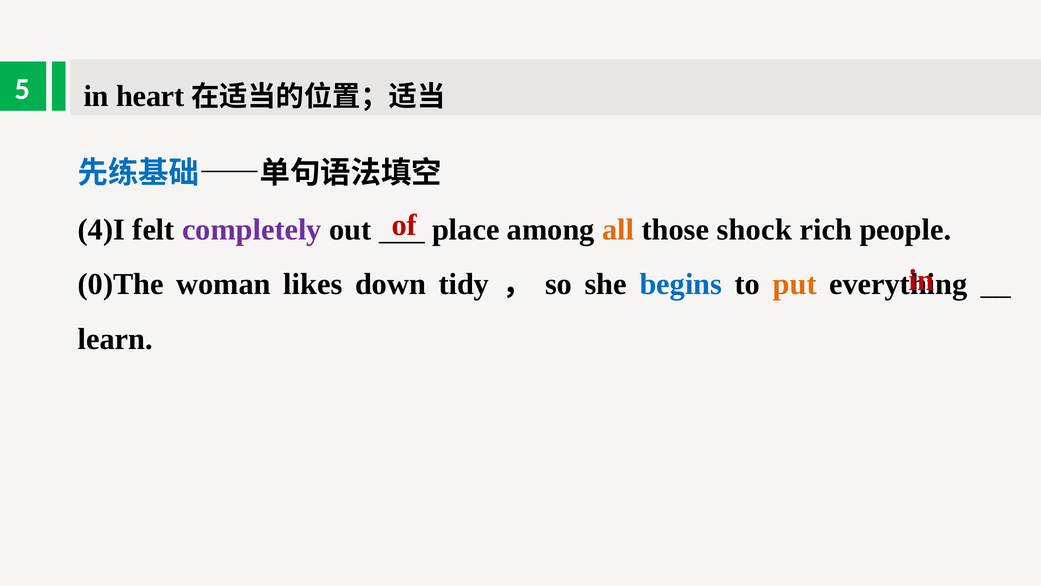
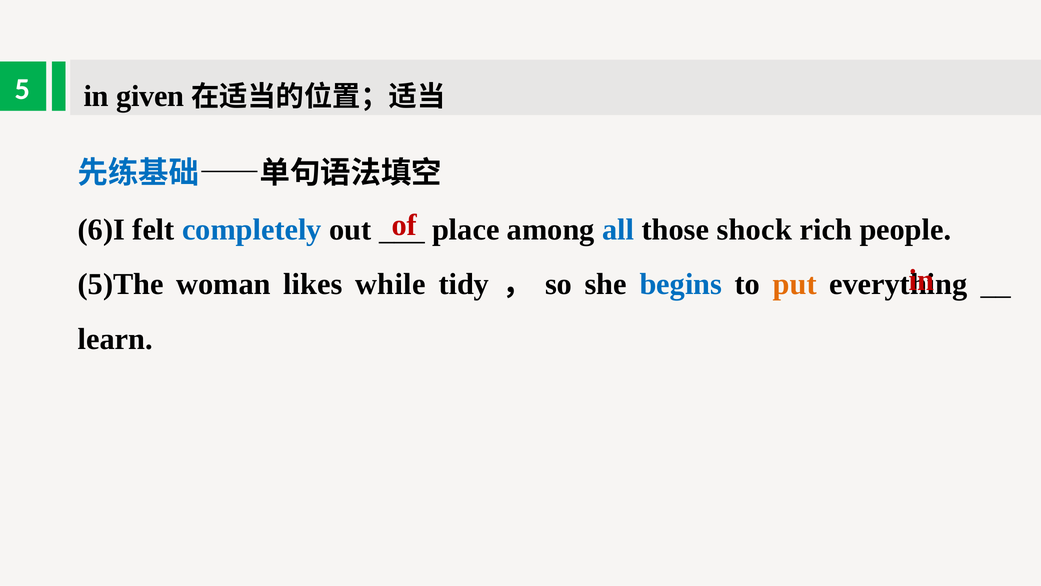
heart: heart -> given (150, 96)
4)I: 4)I -> 6)I (101, 230)
completely colour: purple -> blue (252, 230)
all colour: orange -> blue (618, 230)
0)The: 0)The -> 5)The (121, 284)
down: down -> while (390, 284)
